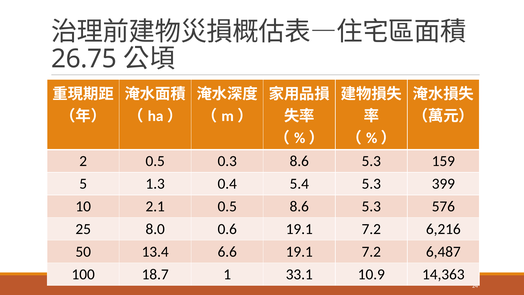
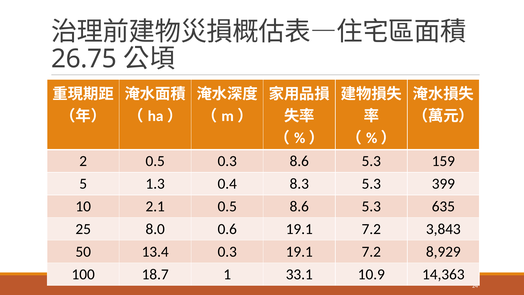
5.4: 5.4 -> 8.3 (299, 184)
576: 576 -> 635 (443, 206)
6,216: 6,216 -> 3,843 (443, 229)
13.4 6.6: 6.6 -> 0.3 (227, 251)
6,487: 6,487 -> 8,929 (443, 251)
